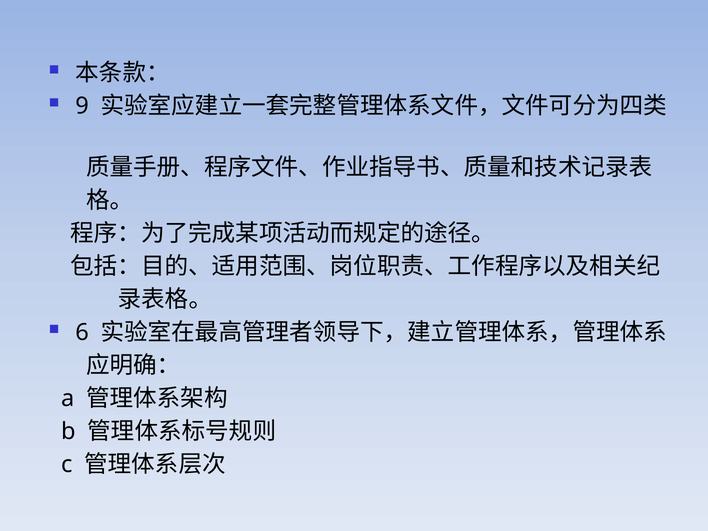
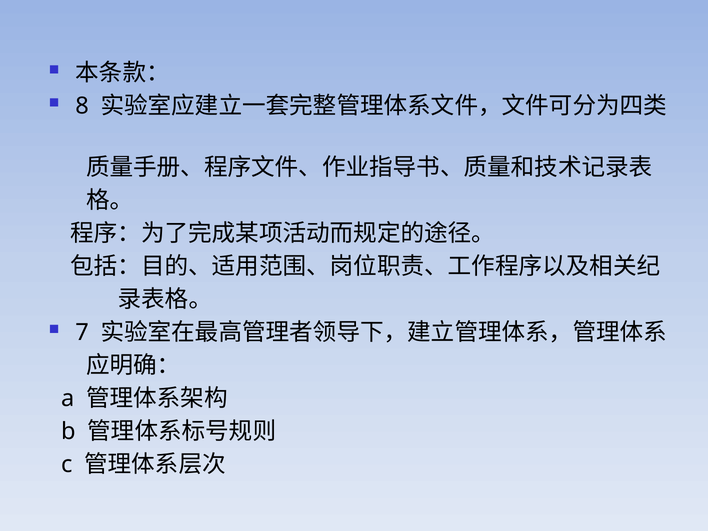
9: 9 -> 8 (82, 106)
6: 6 -> 7 (82, 332)
